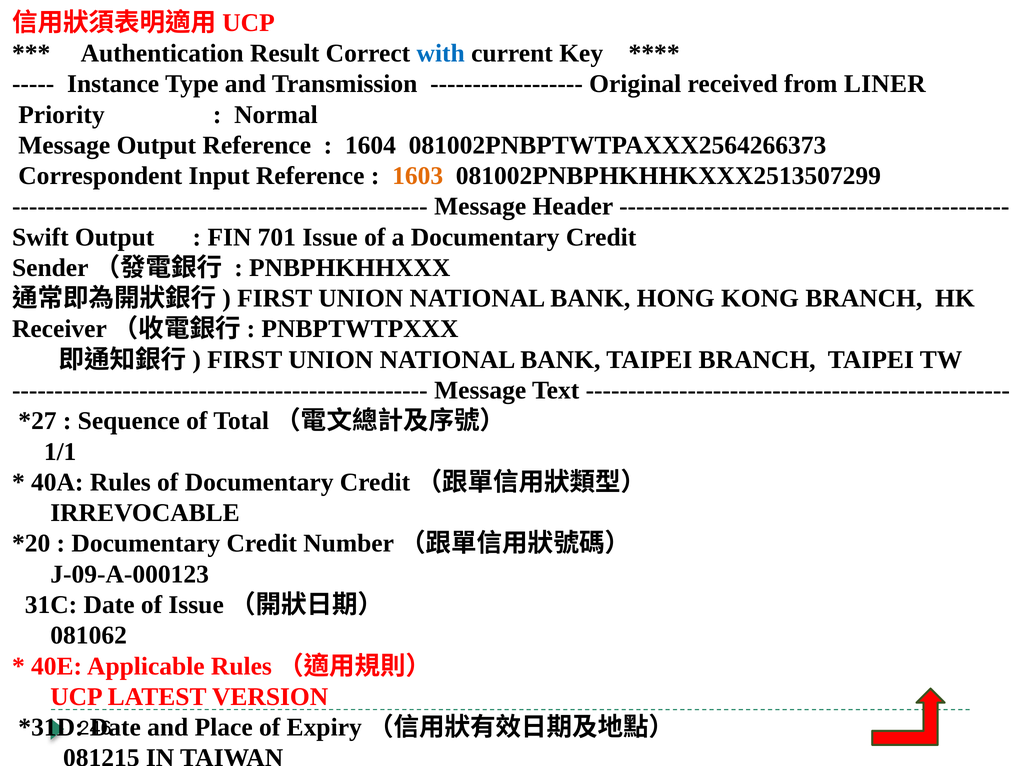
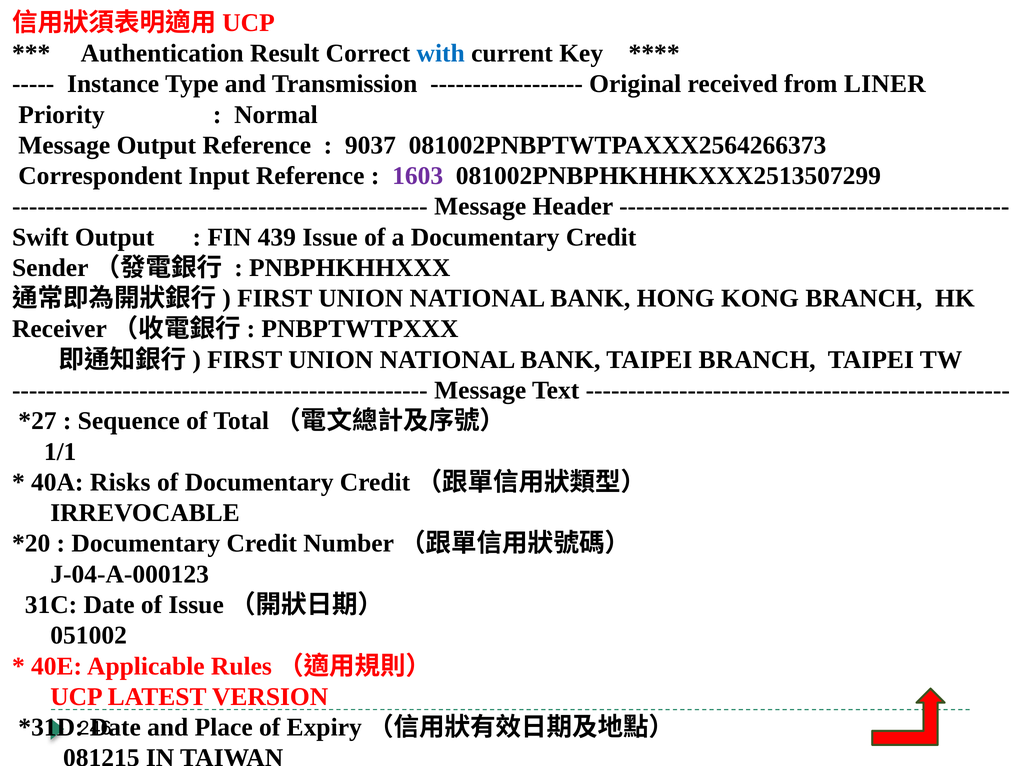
1604: 1604 -> 9037 (370, 145)
1603 colour: orange -> purple (418, 176)
701: 701 -> 439 (277, 237)
40A Rules: Rules -> Risks (120, 482)
J-09-A-000123: J-09-A-000123 -> J-04-A-000123 (130, 574)
081062: 081062 -> 051002 (89, 635)
